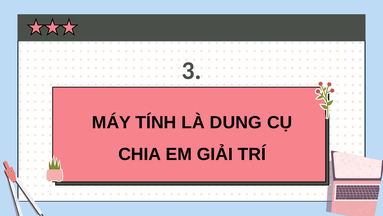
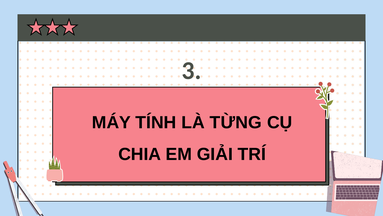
DUNG: DUNG -> TỪNG (236, 122)
